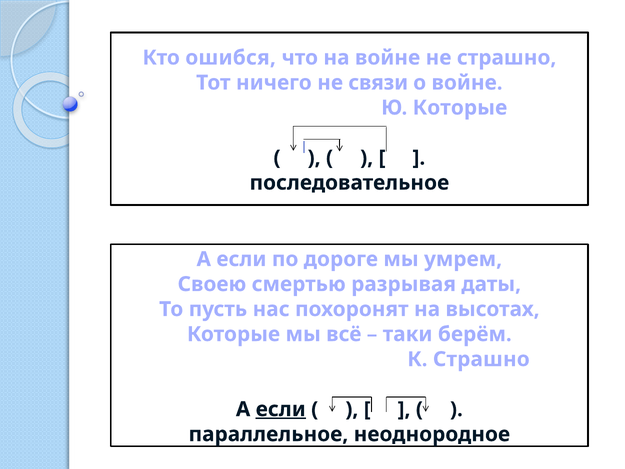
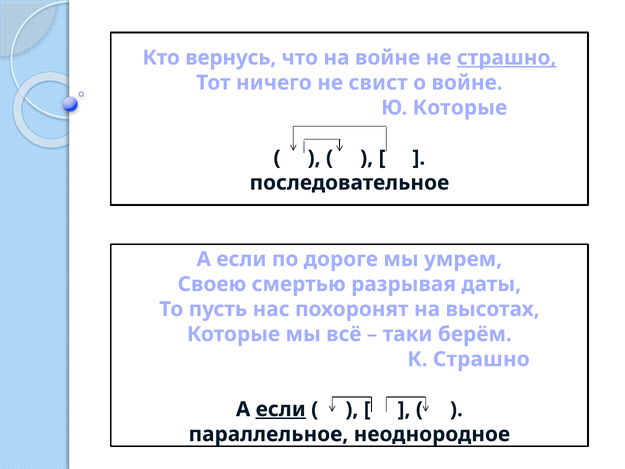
ошибся: ошибся -> вернусь (231, 58)
страшно underline: none -> present (507, 58)
связи: связи -> свист (378, 83)
